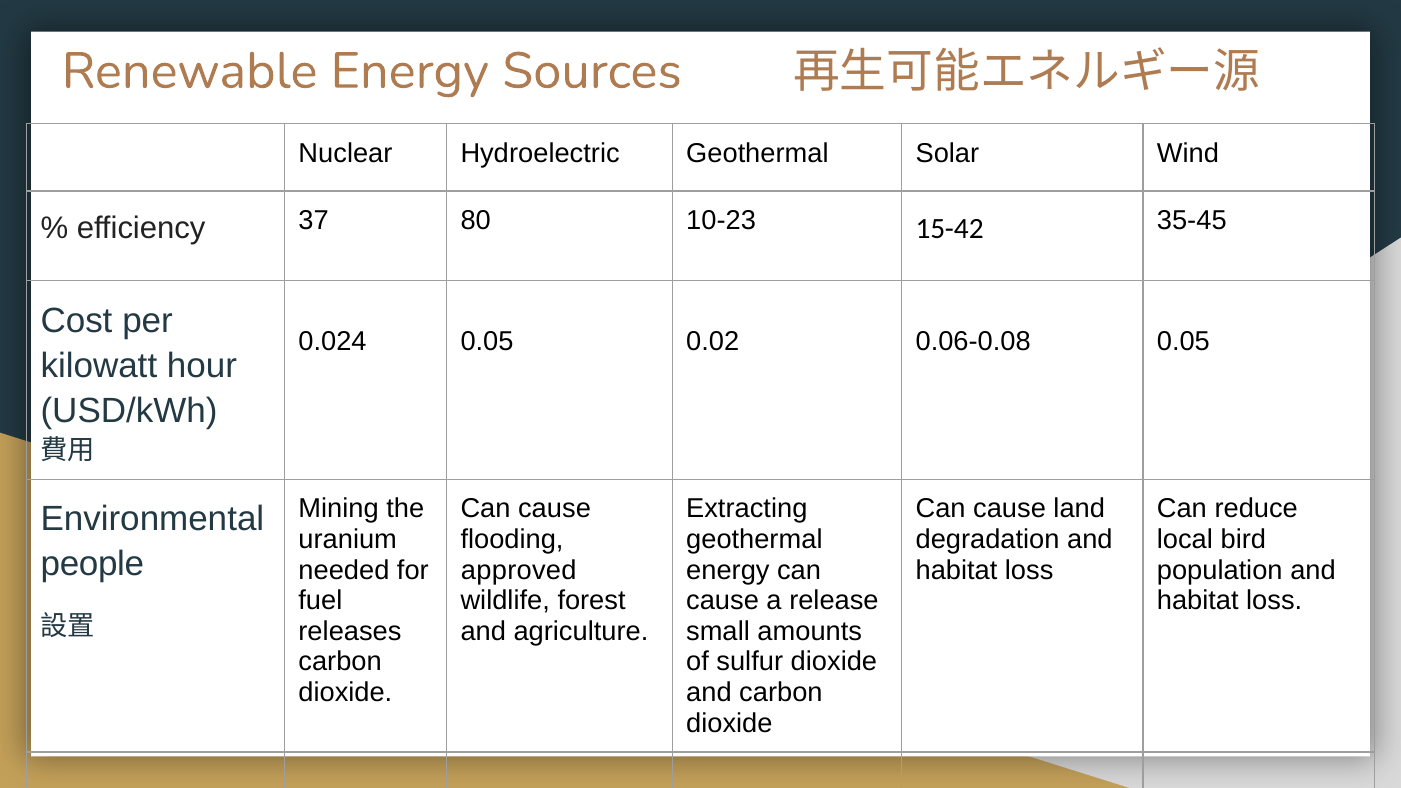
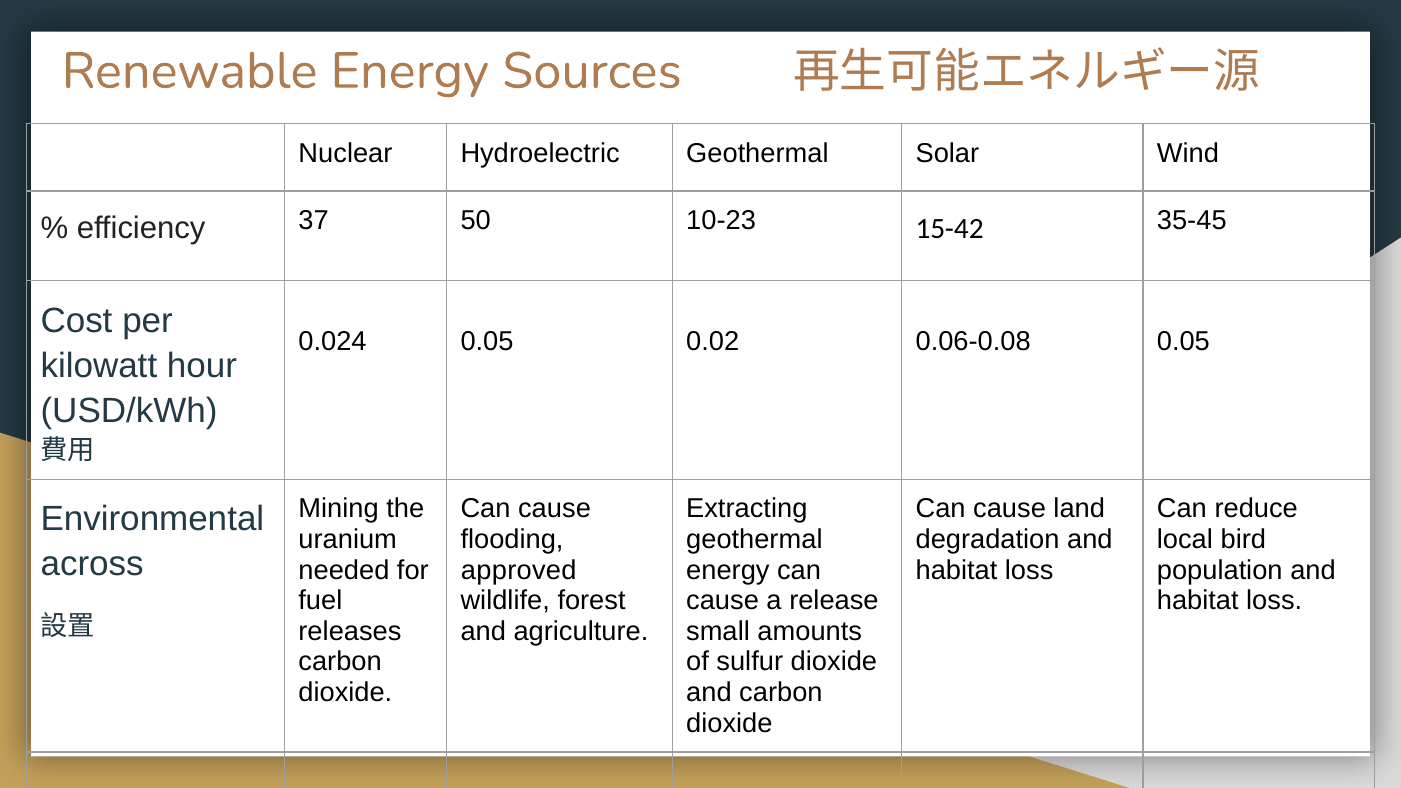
80: 80 -> 50 (476, 221)
people: people -> across (92, 564)
